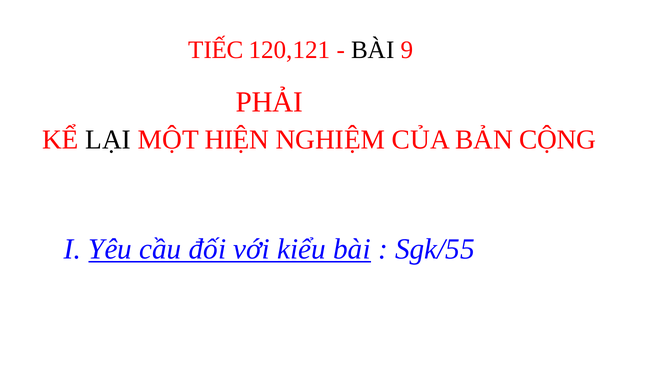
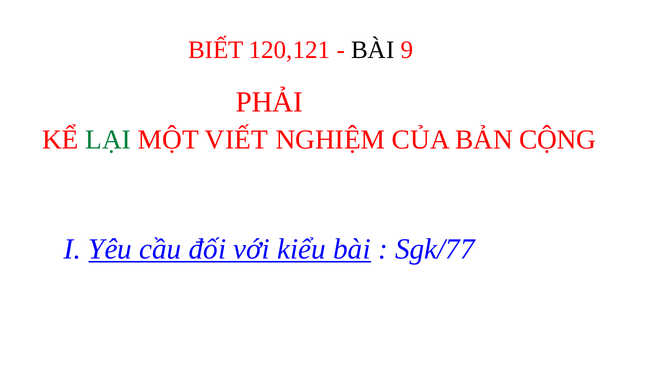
TIẾC: TIẾC -> BIẾT (216, 50)
LẠI colour: black -> green (108, 140)
HIỆN: HIỆN -> VIẾT (237, 140)
Sgk/55: Sgk/55 -> Sgk/77 (435, 249)
